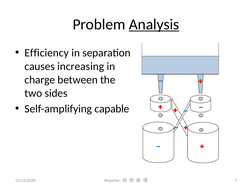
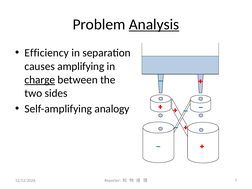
increasing: increasing -> amplifying (81, 66)
charge underline: none -> present (40, 80)
capable: capable -> analogy (112, 109)
